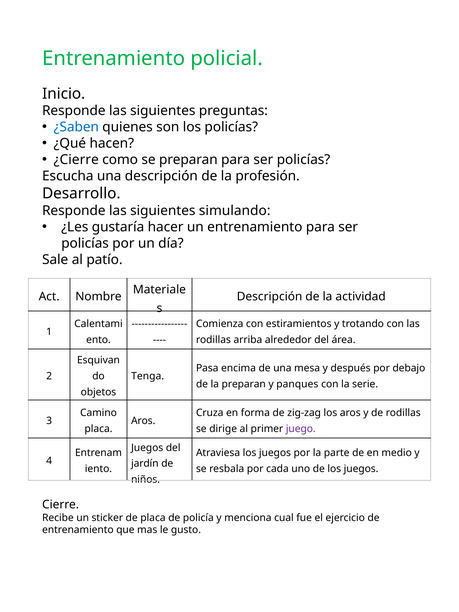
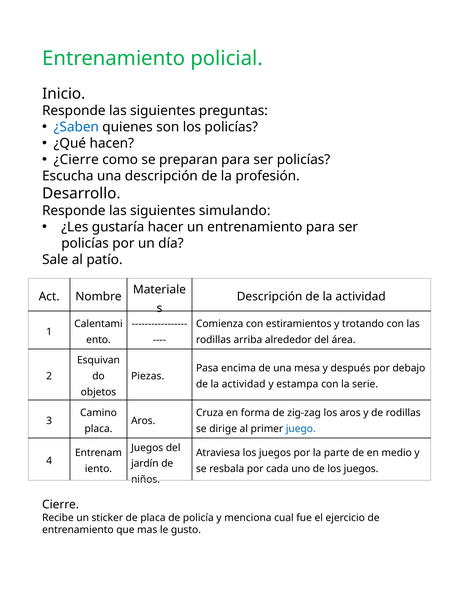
Tenga: Tenga -> Piezas (148, 376)
preparan: preparan -> actividad (244, 384)
panques: panques -> estampa (297, 384)
juego colour: purple -> blue (301, 429)
